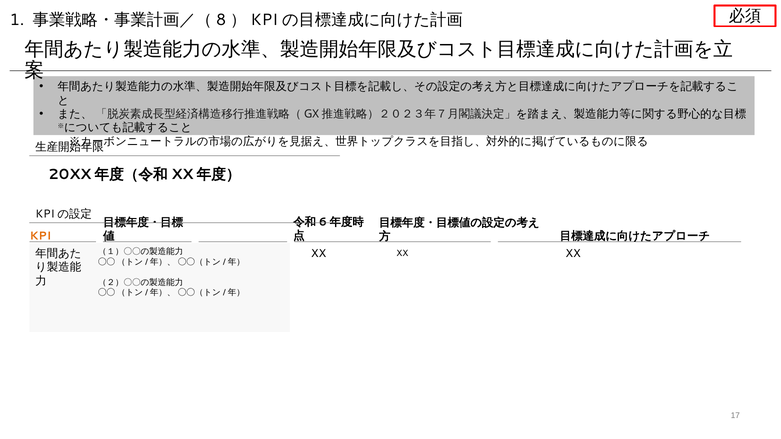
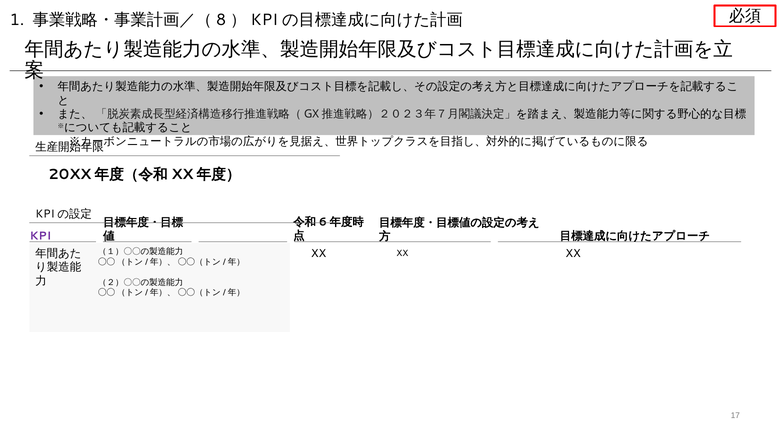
KPI colour: orange -> purple (41, 236)
